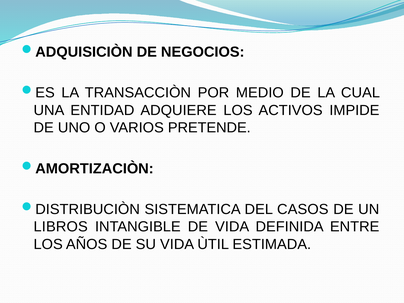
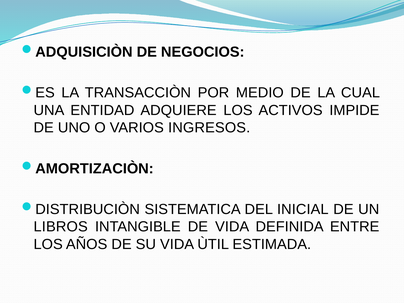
PRETENDE: PRETENDE -> INGRESOS (209, 128)
CASOS: CASOS -> INICIAL (303, 209)
